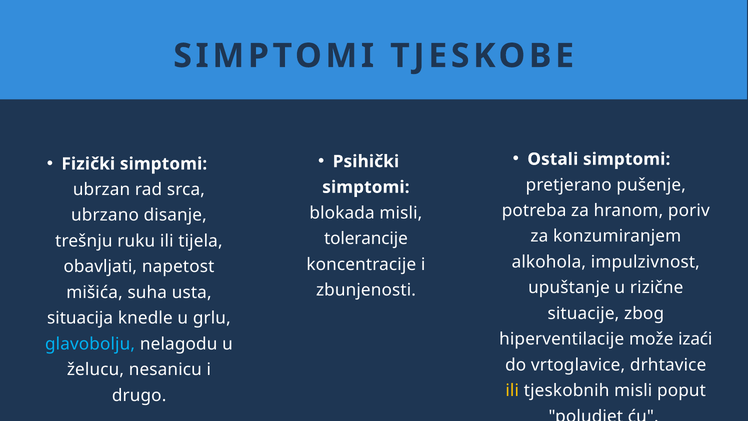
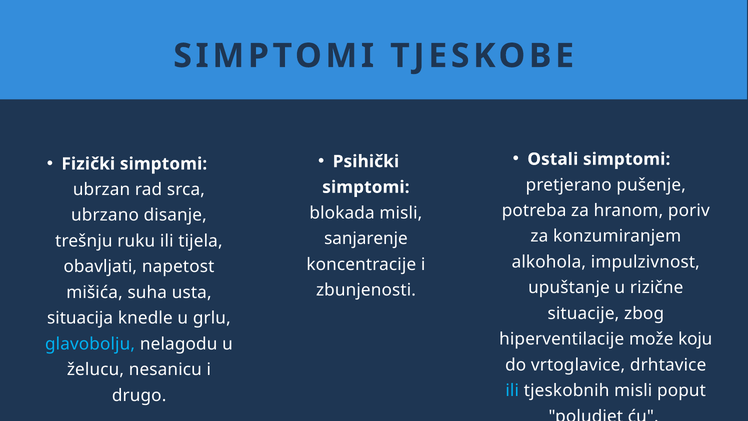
tolerancije: tolerancije -> sanjarenje (366, 239)
izaći: izaći -> koju (695, 339)
ili colour: yellow -> light blue (512, 390)
